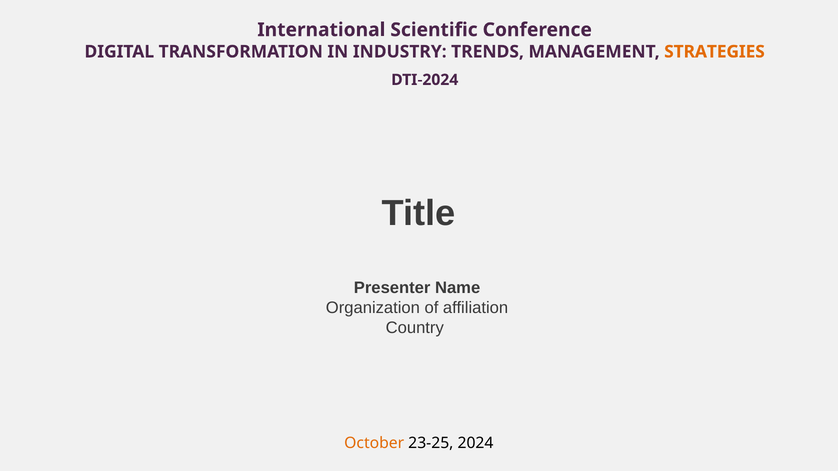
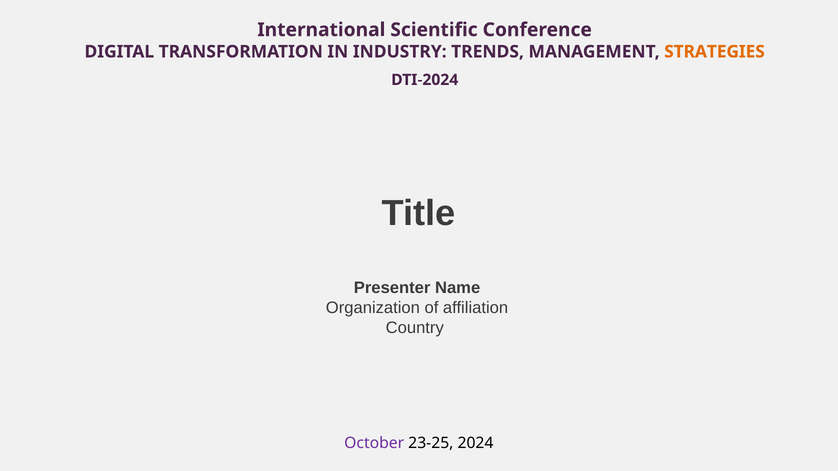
October colour: orange -> purple (374, 443)
